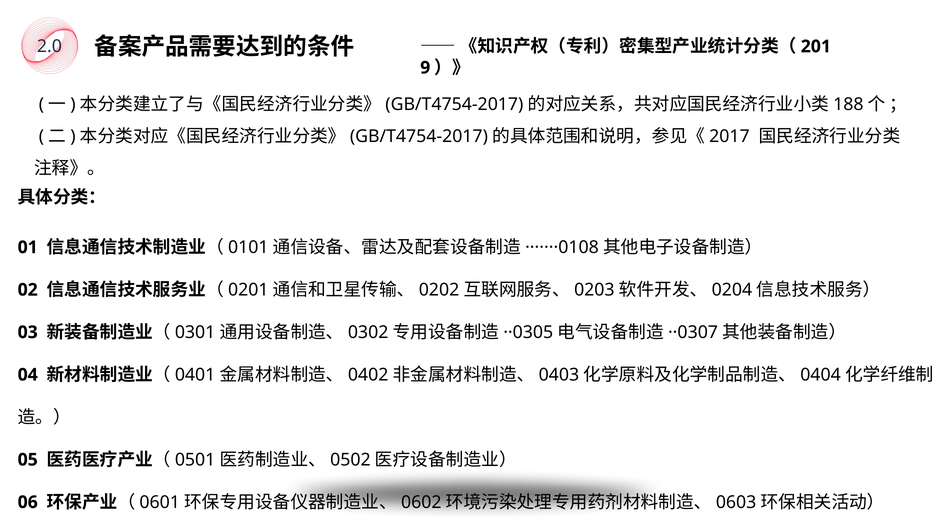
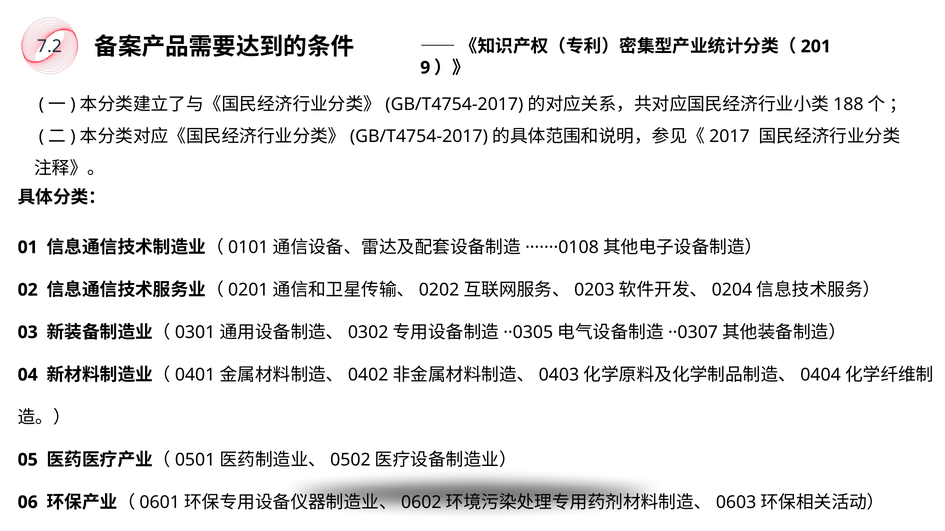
2.0: 2.0 -> 7.2 (49, 47)
